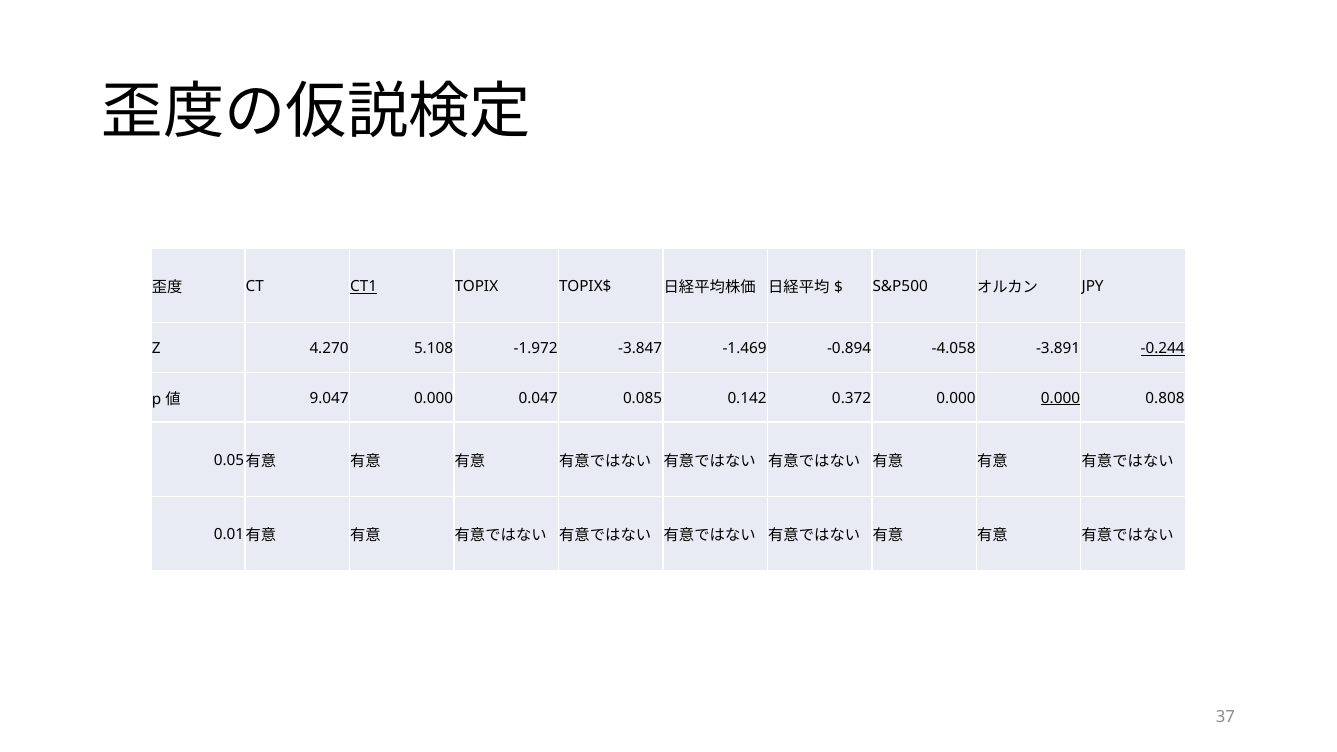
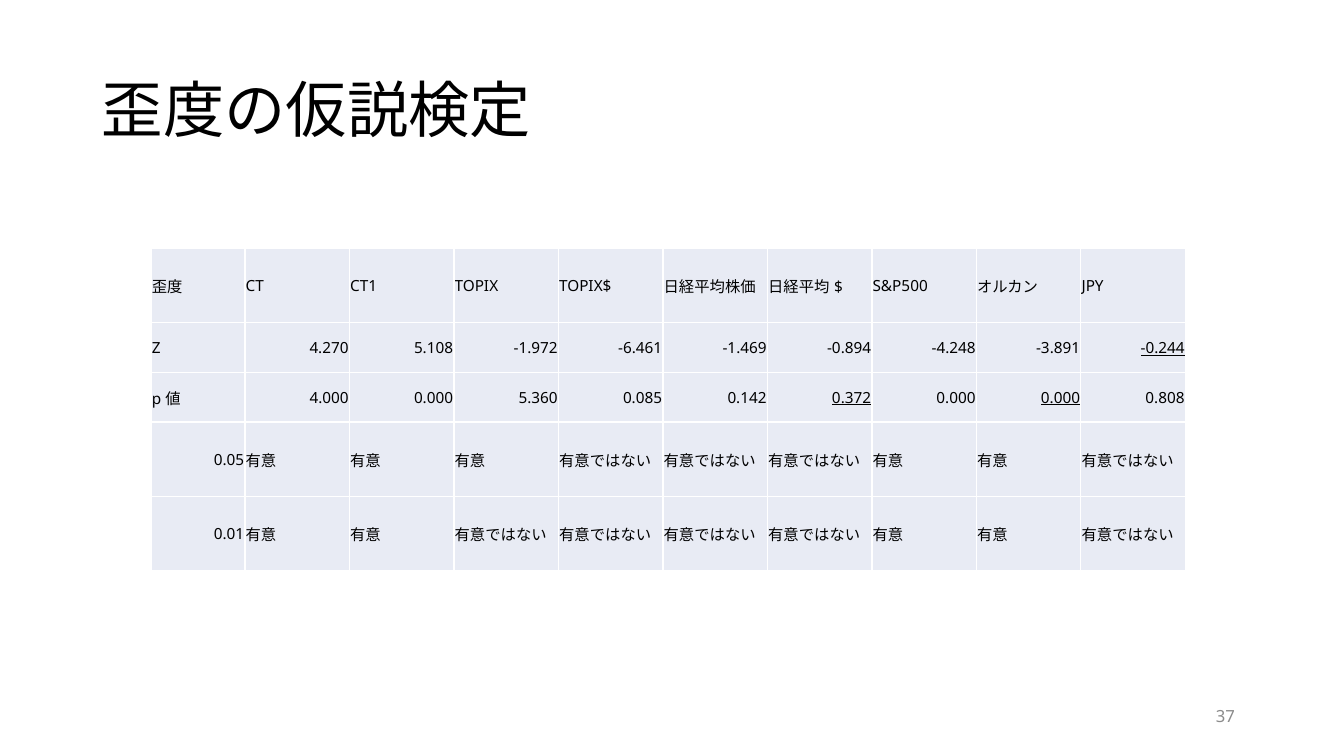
CT1 underline: present -> none (364, 287)
-3.847: -3.847 -> -6.461 (640, 349)
-4.058: -4.058 -> -4.248 (954, 349)
9.047: 9.047 -> 4.000 (329, 398)
0.047: 0.047 -> 5.360 (538, 398)
0.372 underline: none -> present (852, 398)
